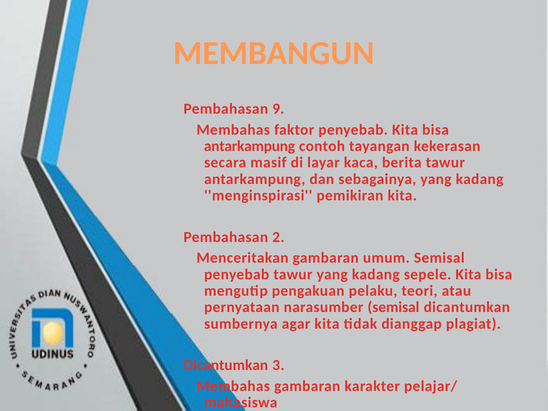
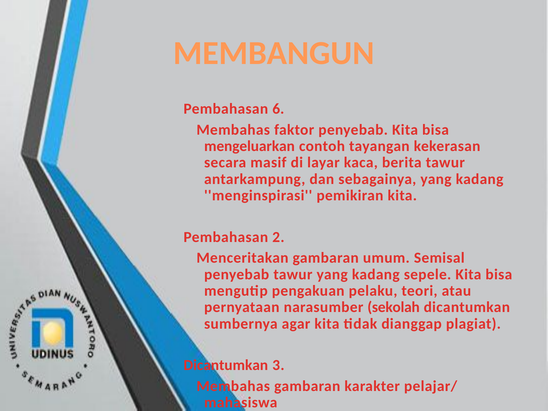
9: 9 -> 6 (278, 109)
antarkampung: antarkampung -> mengeluarkan (249, 146)
narasumber semisal: semisal -> sekolah (394, 307)
